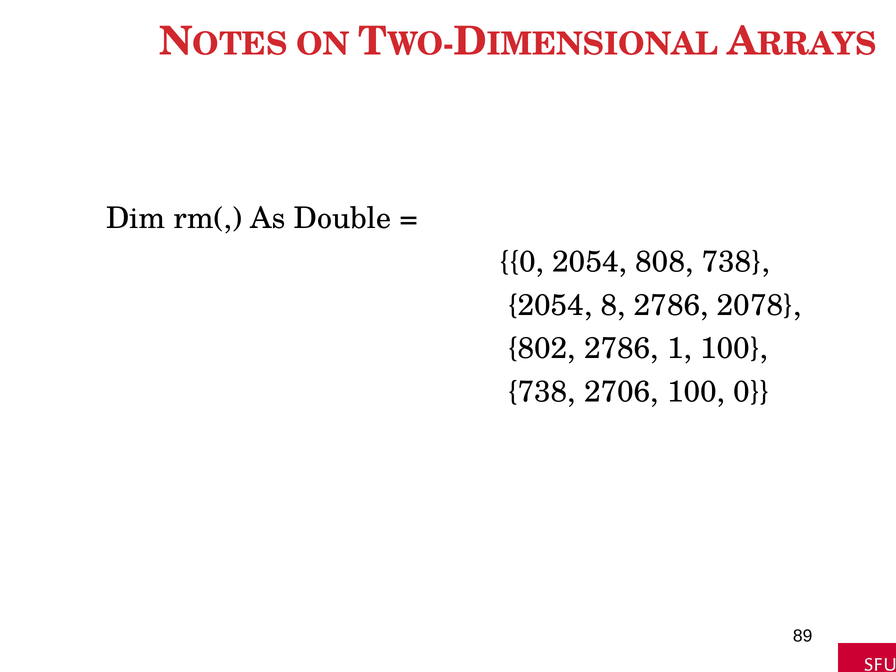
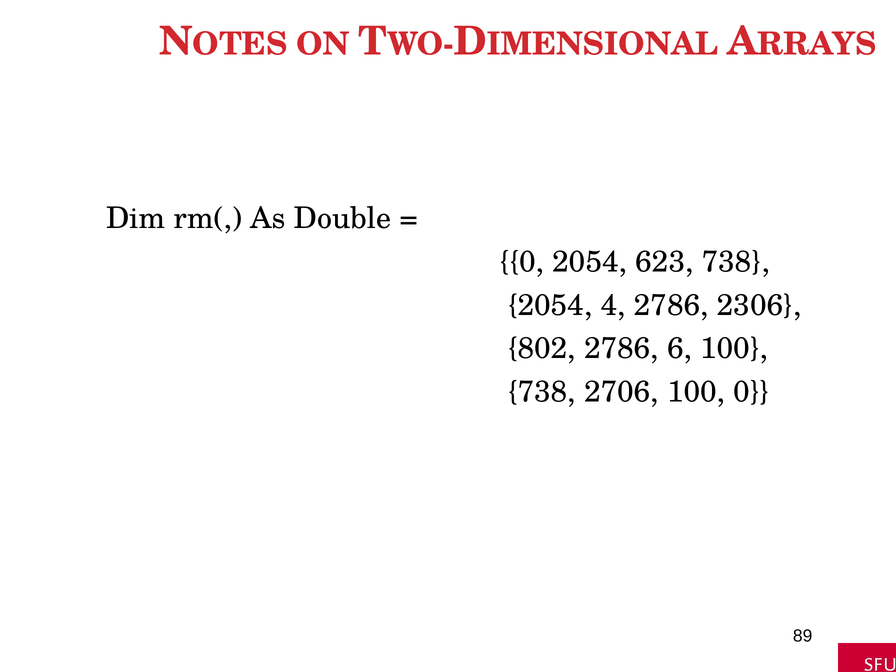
808: 808 -> 623 (664, 262)
8: 8 -> 4 (613, 305)
2078: 2078 -> 2306 (759, 305)
1: 1 -> 6 (679, 349)
